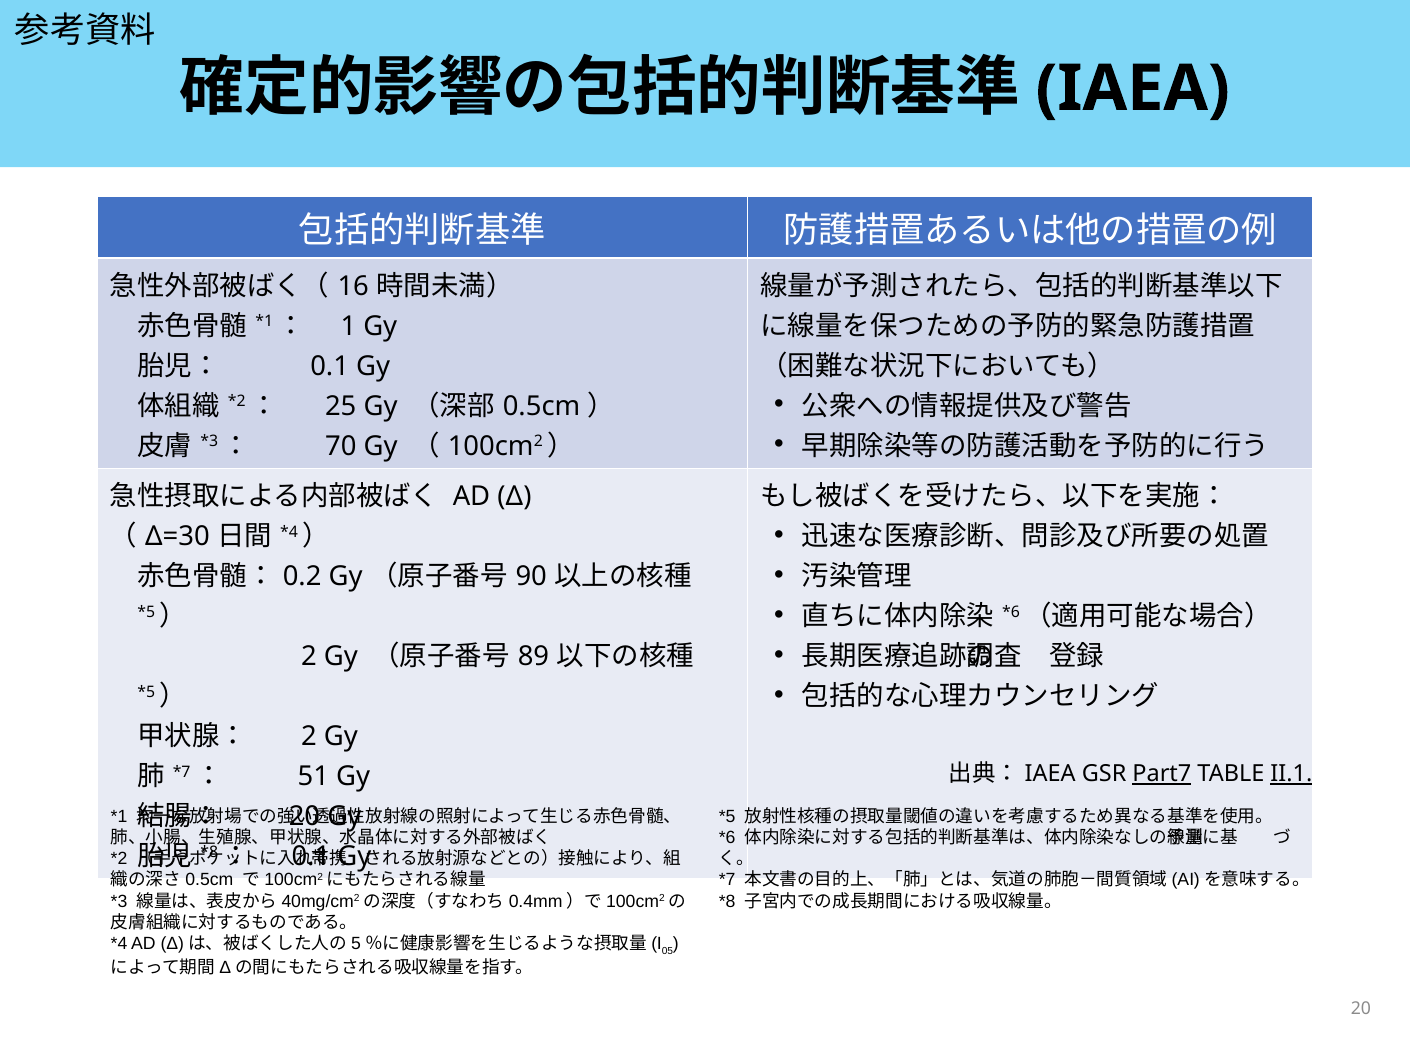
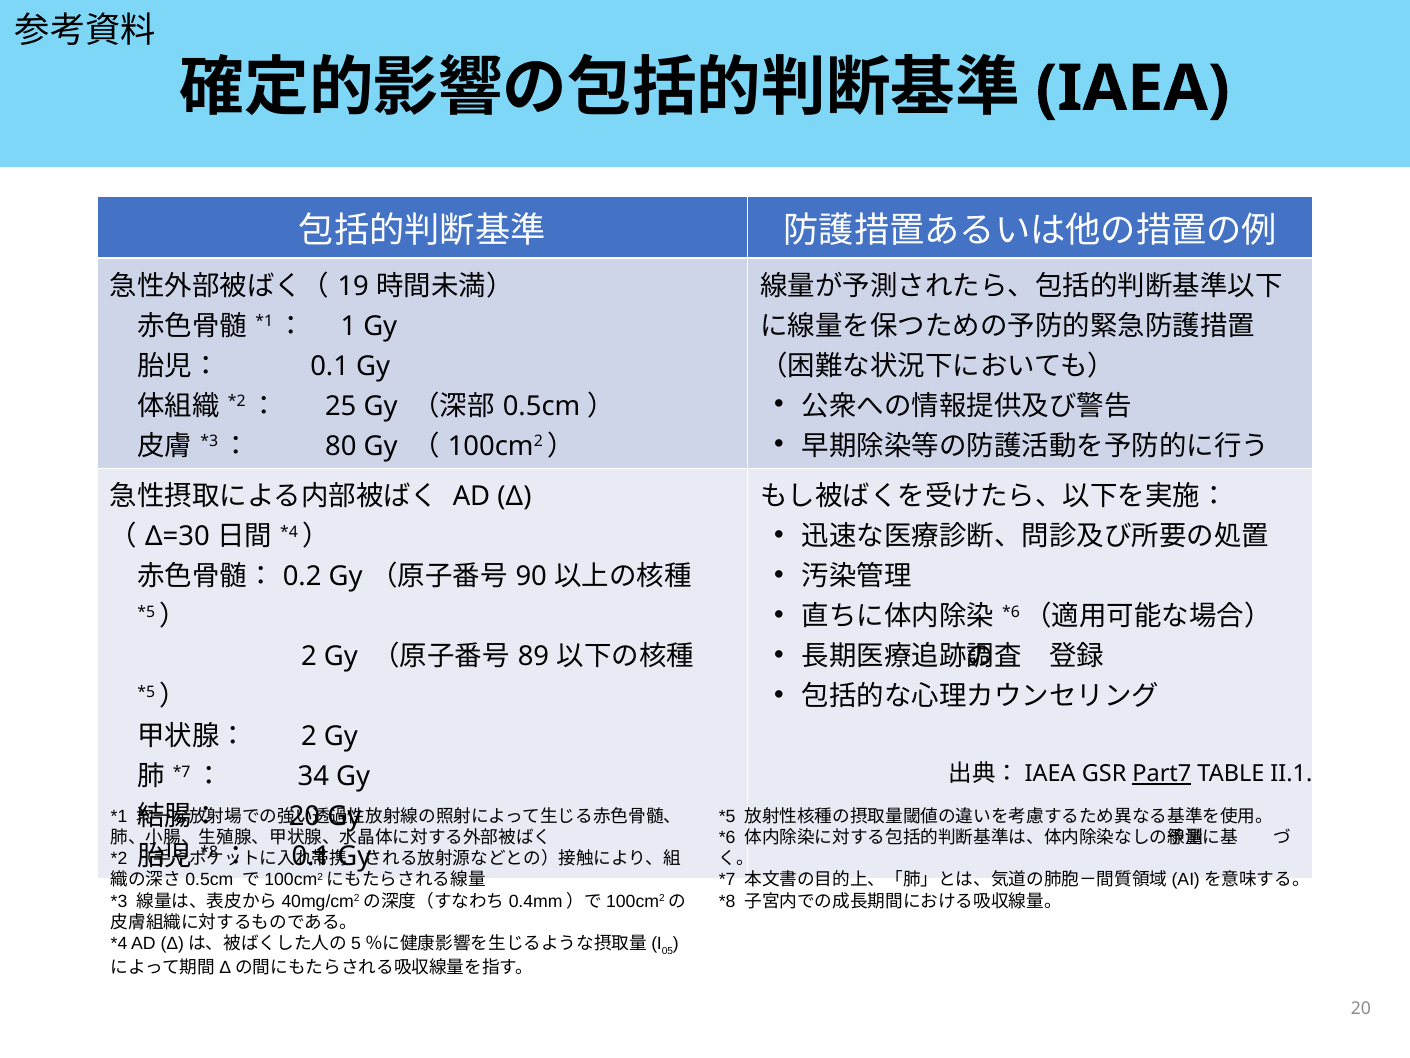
16: 16 -> 19 (353, 286)
70: 70 -> 80 (341, 446)
II.1 underline: present -> none (1291, 773)
51: 51 -> 34 (313, 776)
